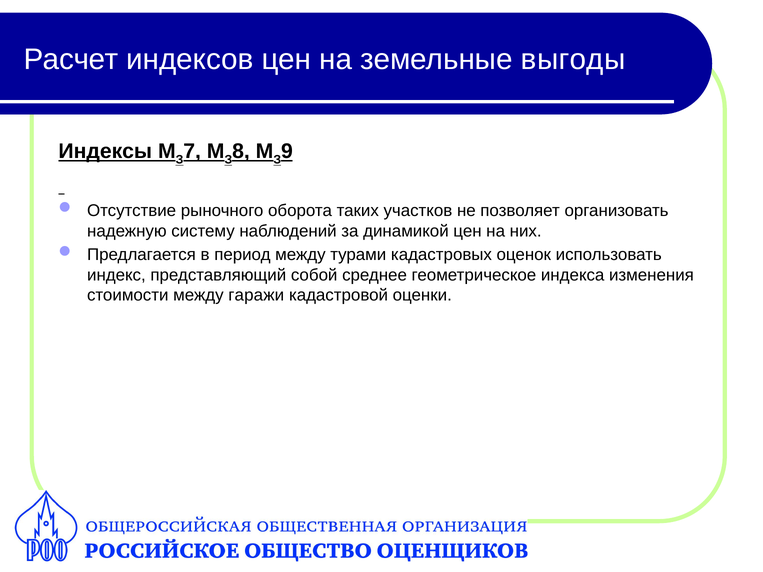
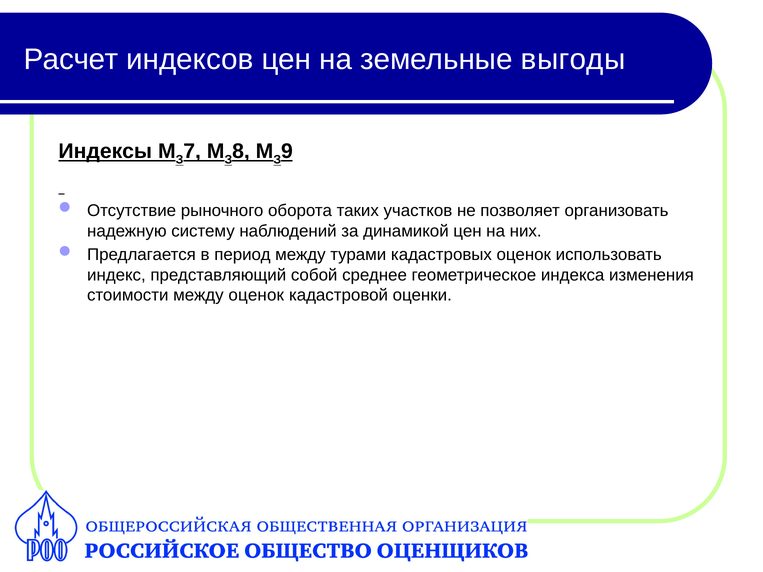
между гаражи: гаражи -> оценок (256, 295)
